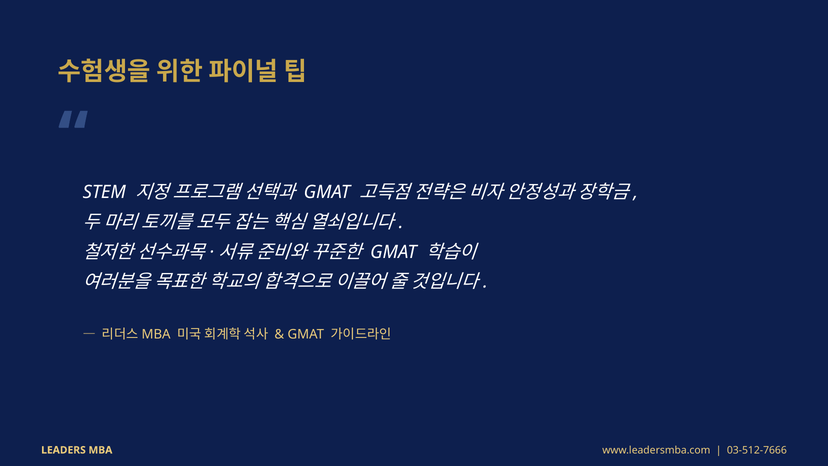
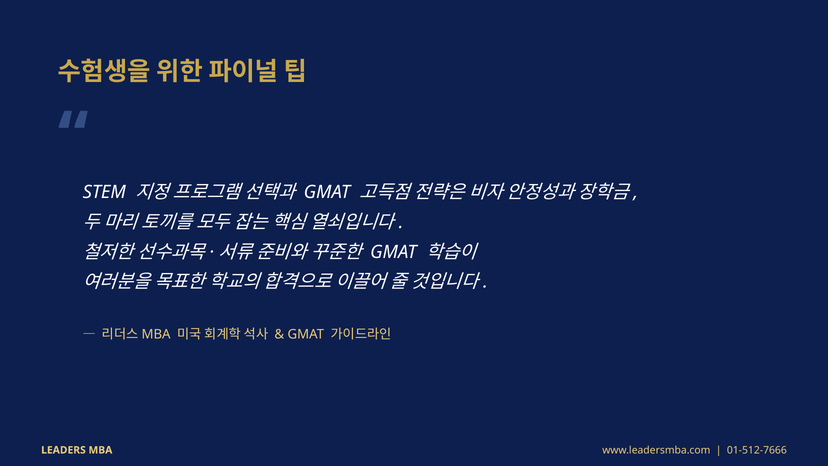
03-512-7666: 03-512-7666 -> 01-512-7666 (757, 450)
